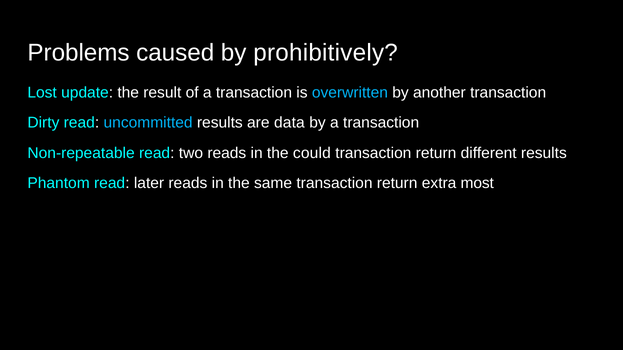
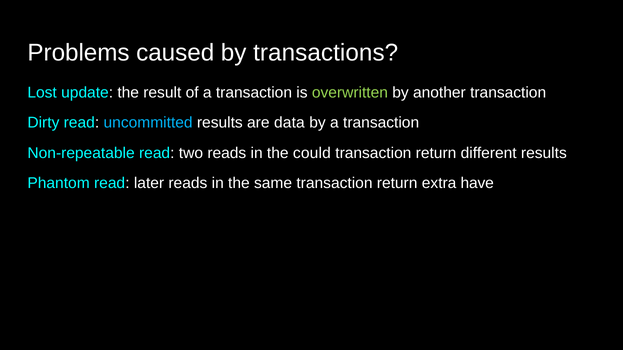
prohibitively: prohibitively -> transactions (326, 53)
overwritten colour: light blue -> light green (350, 93)
most: most -> have (477, 183)
